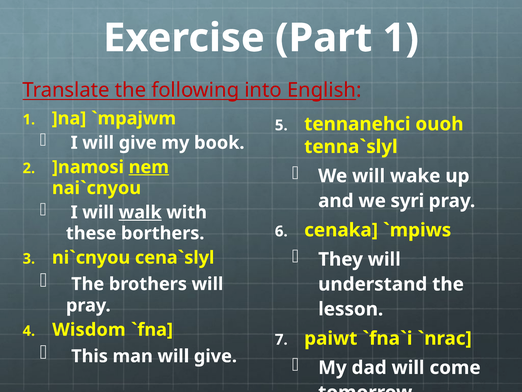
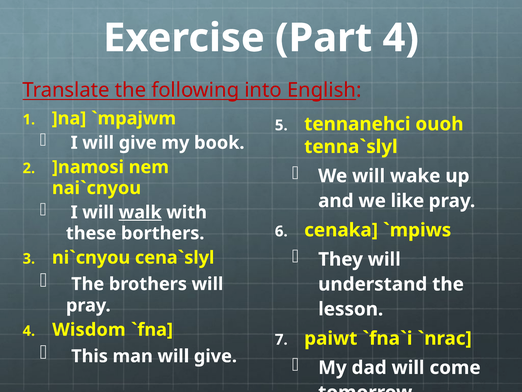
Part 1: 1 -> 4 (401, 38)
nem underline: present -> none (149, 167)
syri: syri -> like (407, 201)
